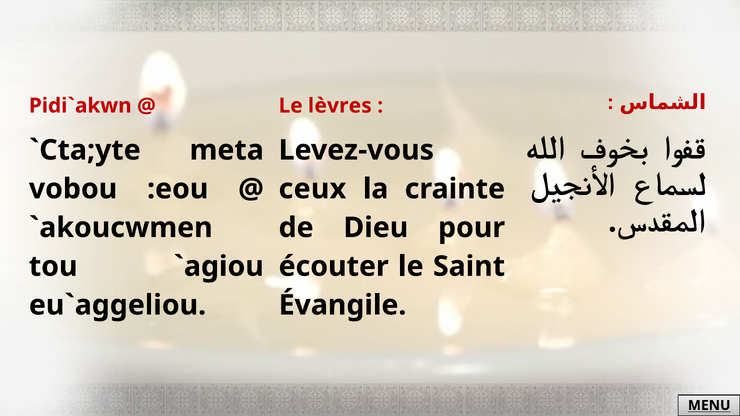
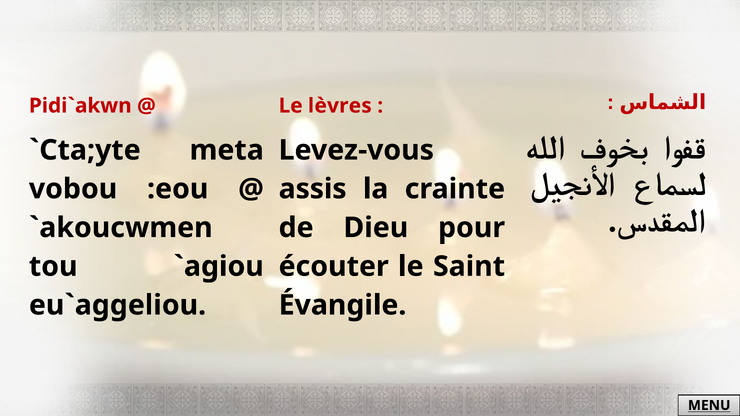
ceux: ceux -> assis (313, 189)
